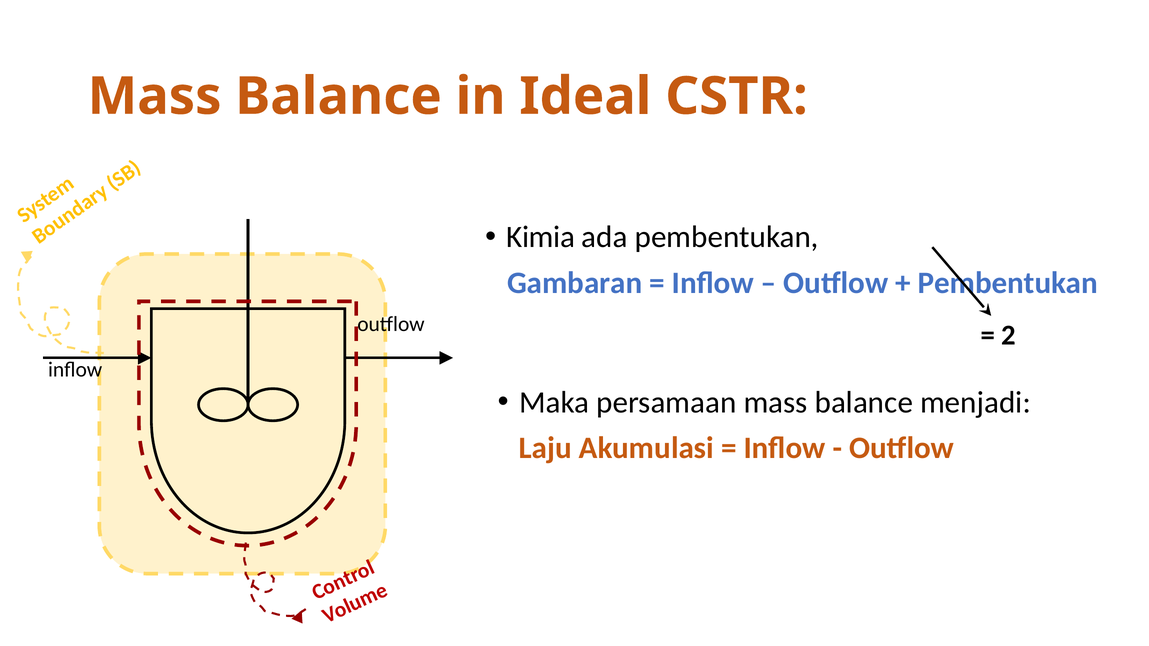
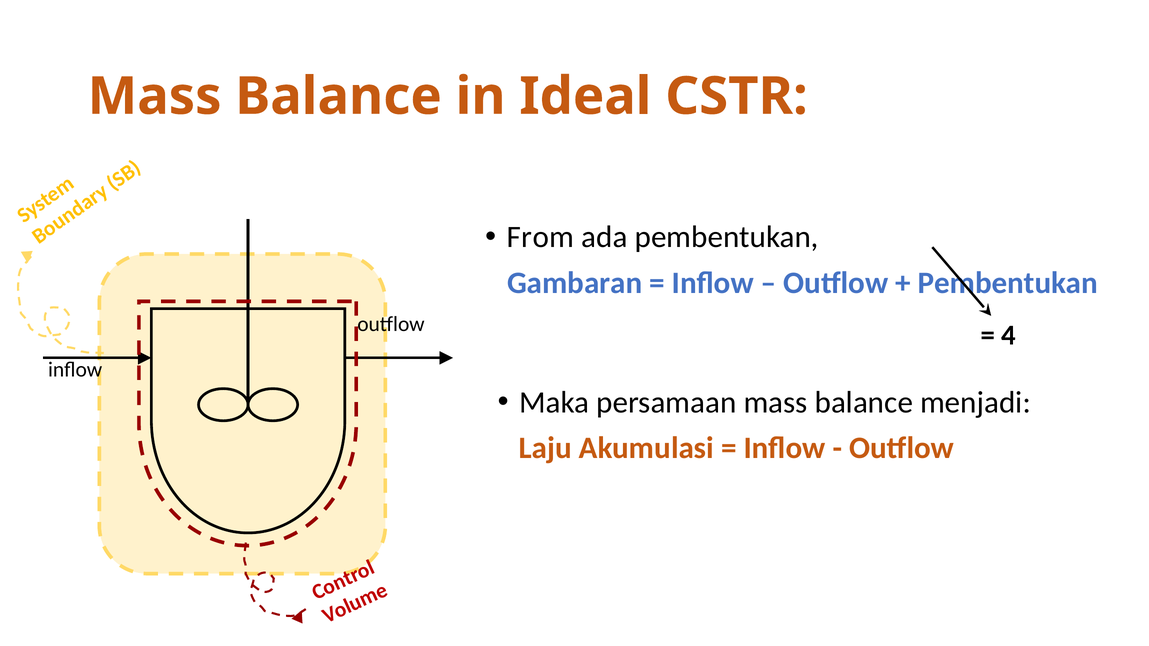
Kimia: Kimia -> From (540, 237)
2: 2 -> 4 (1009, 336)
